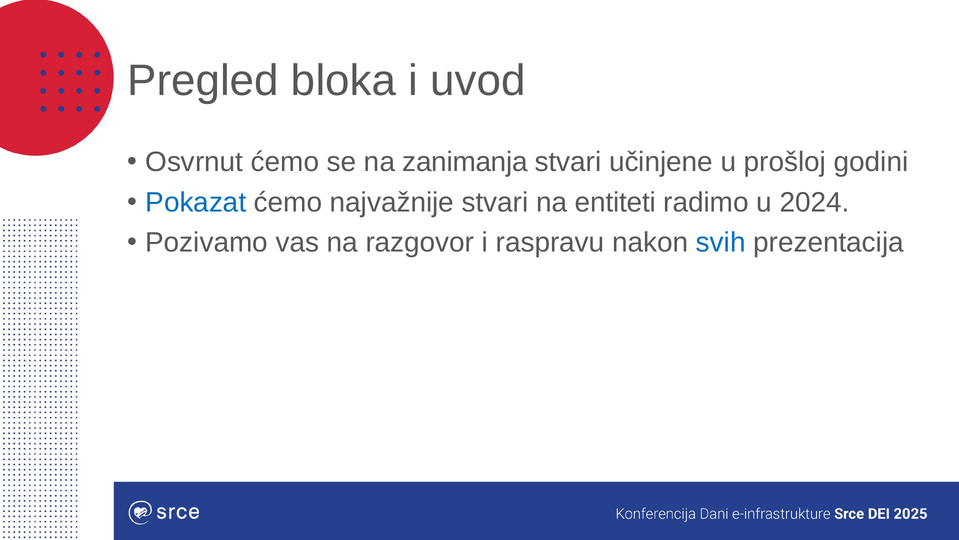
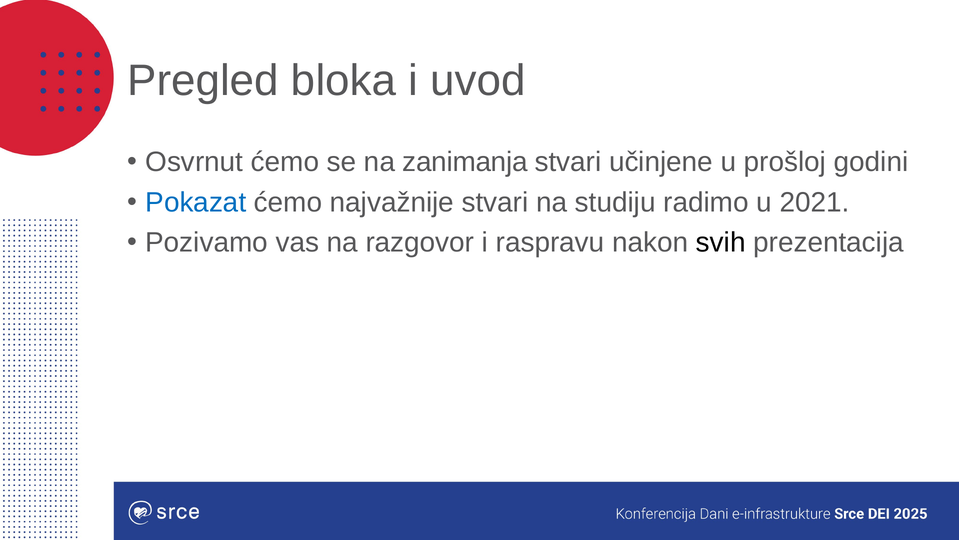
entiteti: entiteti -> studiju (615, 202)
2024: 2024 -> 2021 (815, 202)
svih colour: blue -> black (721, 242)
